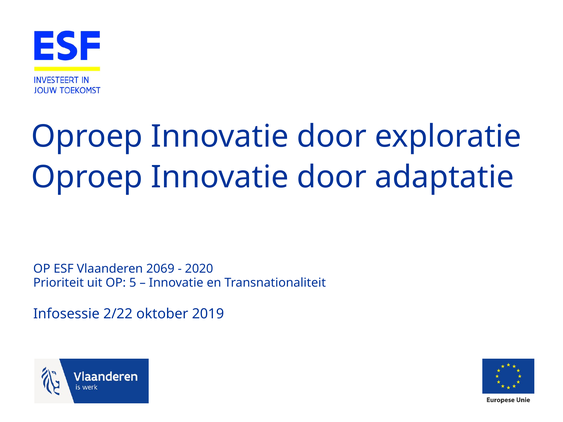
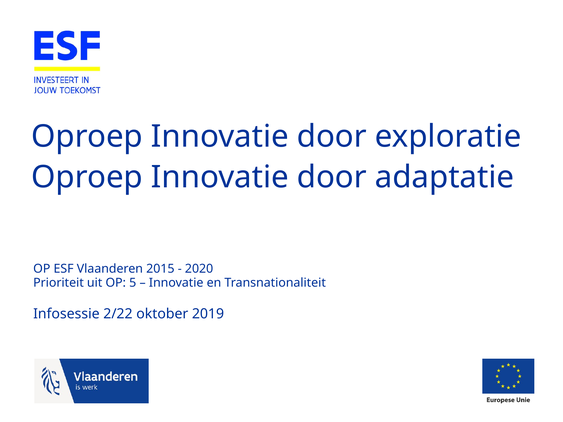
2069: 2069 -> 2015 (160, 269)
